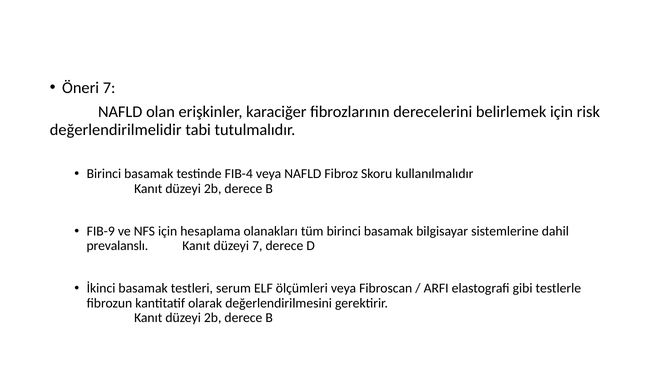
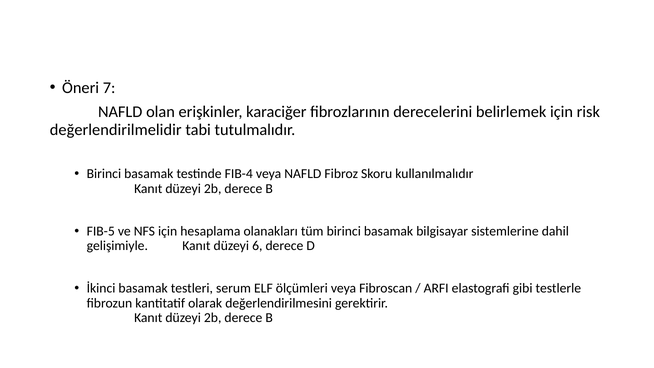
FIB-9: FIB-9 -> FIB-5 (101, 231)
prevalanslı: prevalanslı -> gelişimiyle (117, 246)
düzeyi 7: 7 -> 6 (257, 246)
